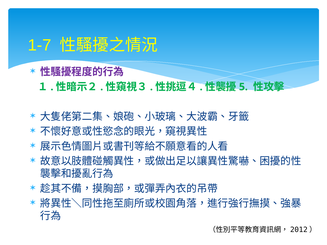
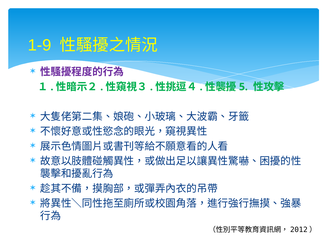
1-7: 1-7 -> 1-9 (39, 45)
